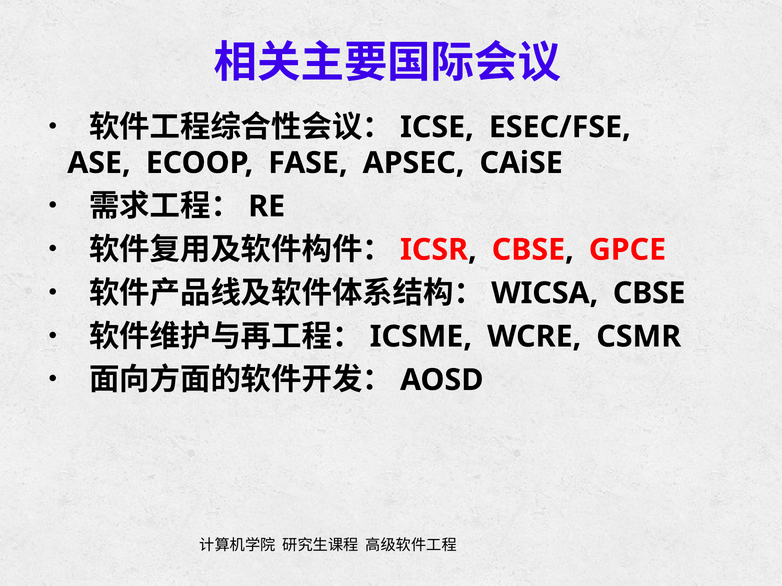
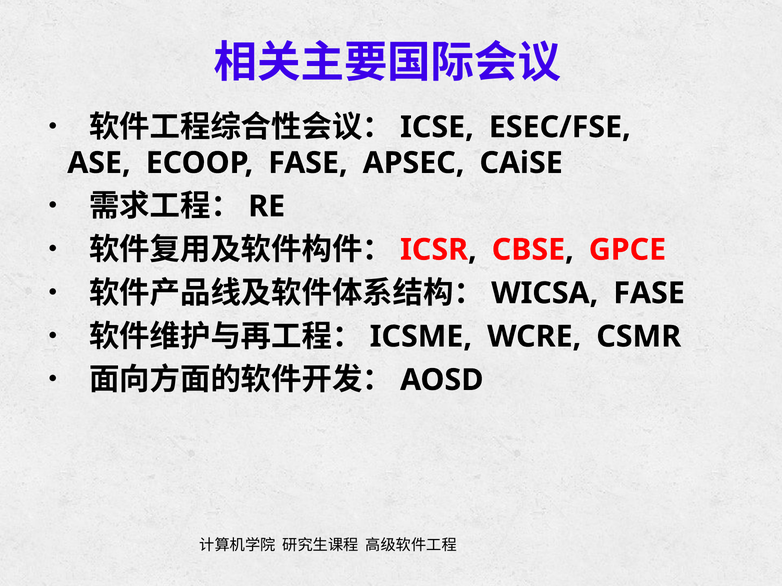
CBSE: CBSE -> FASE (649, 293)
